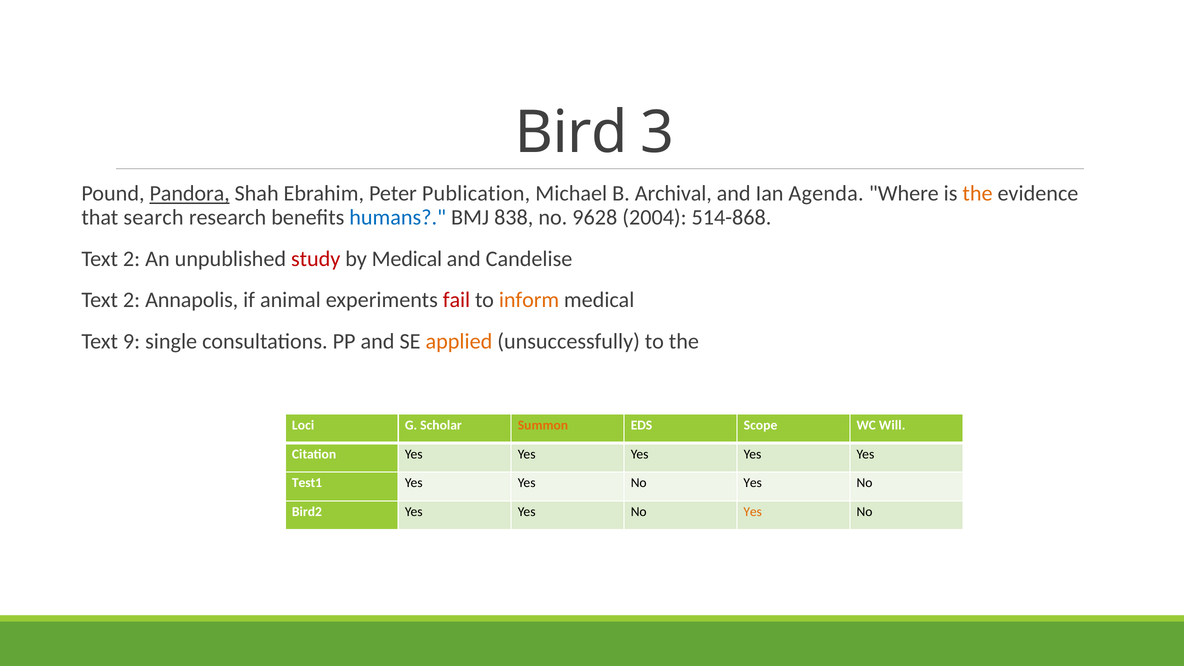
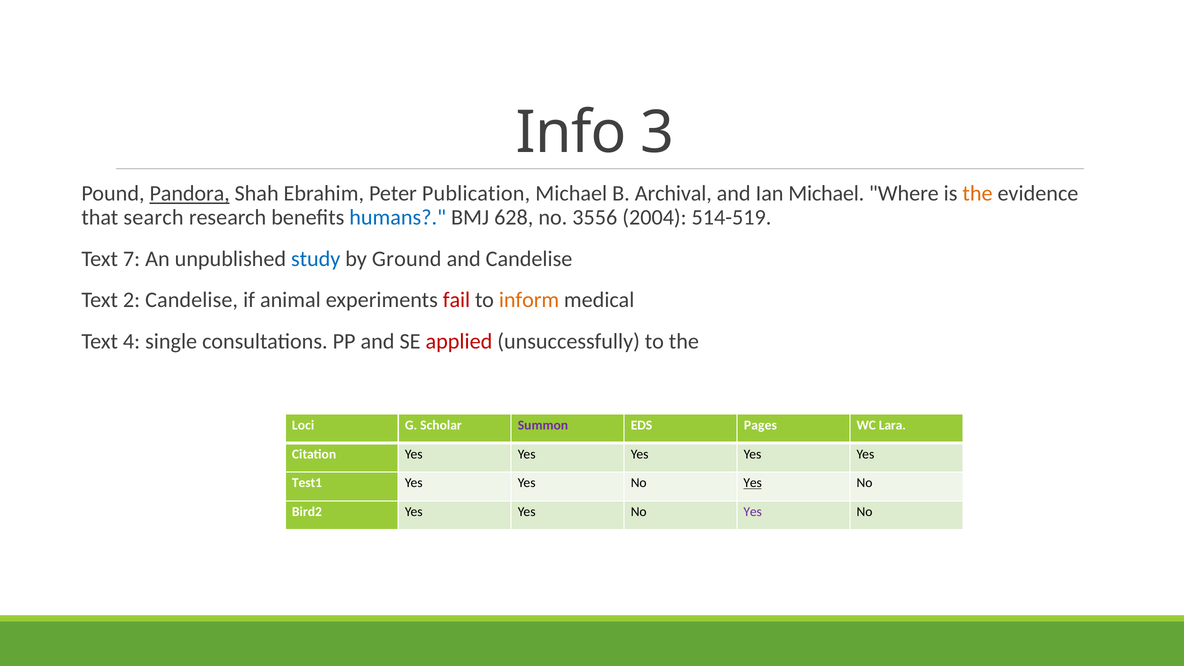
Bird: Bird -> Info (571, 133)
Ian Agenda: Agenda -> Michael (826, 194)
838: 838 -> 628 (514, 218)
9628: 9628 -> 3556 (595, 218)
514-868: 514-868 -> 514-519 (731, 218)
2: 2 -> 7 (132, 259)
study colour: red -> blue (316, 259)
by Medical: Medical -> Ground (407, 259)
2 Annapolis: Annapolis -> Candelise (192, 300)
9: 9 -> 4 (132, 341)
applied colour: orange -> red (459, 341)
Summon colour: orange -> purple (543, 425)
Scope: Scope -> Pages (760, 425)
Will: Will -> Lara (892, 425)
Yes underline: none -> present (753, 483)
Yes colour: orange -> purple (753, 512)
